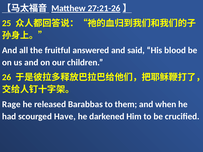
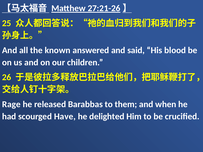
fruitful: fruitful -> known (58, 50)
darkened: darkened -> delighted (107, 117)
